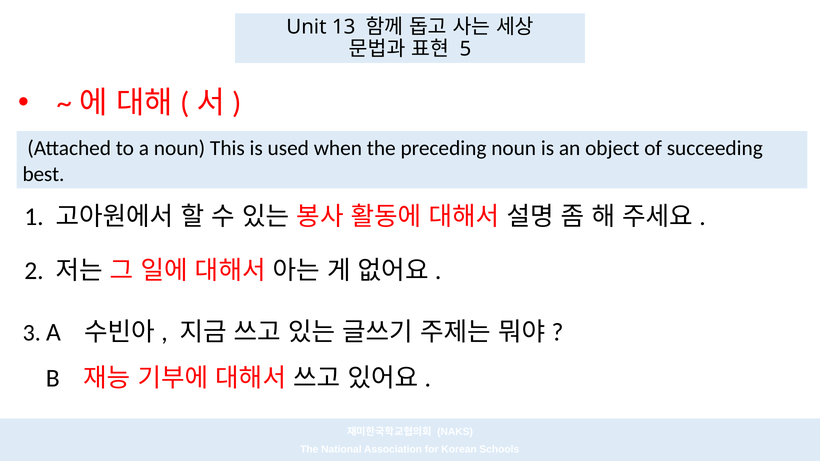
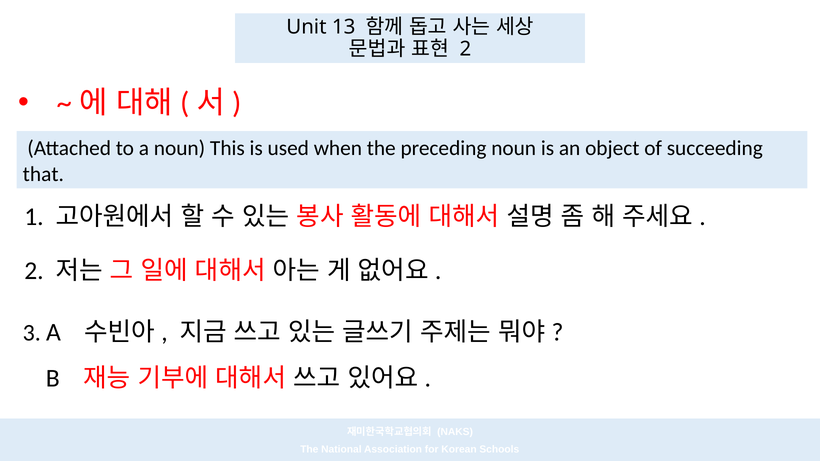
5: 5 -> 2 (465, 49)
best: best -> that (43, 174)
